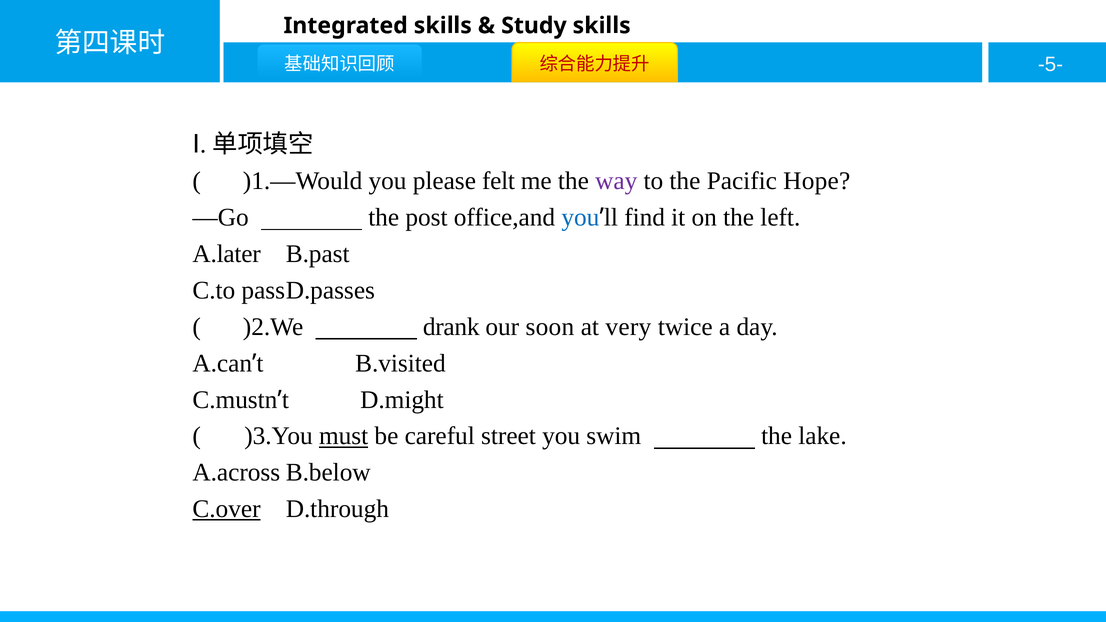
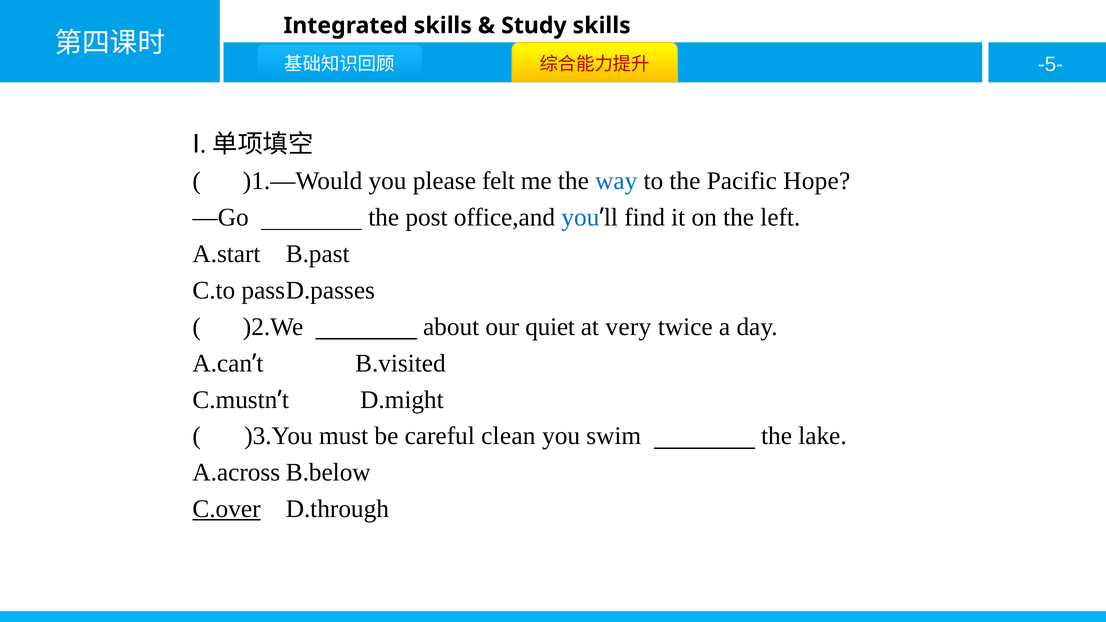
way colour: purple -> blue (616, 181)
A.later: A.later -> A.start (226, 254)
drank: drank -> about (451, 327)
soon: soon -> quiet (550, 327)
must underline: present -> none (344, 436)
street: street -> clean (508, 436)
